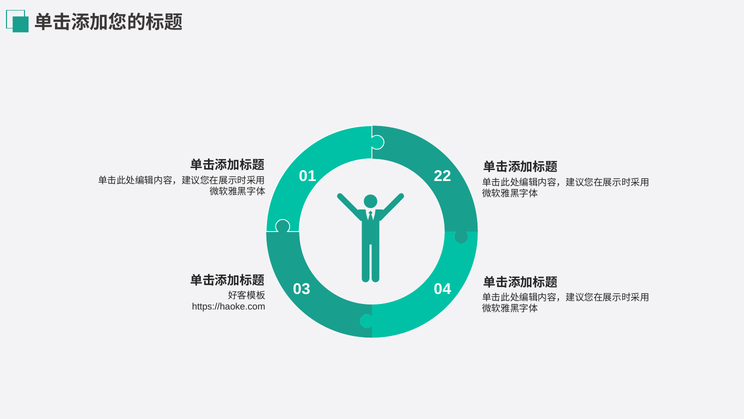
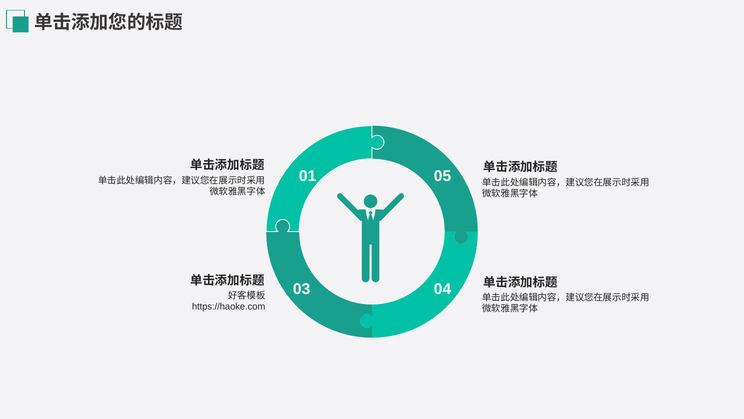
22: 22 -> 05 (443, 176)
